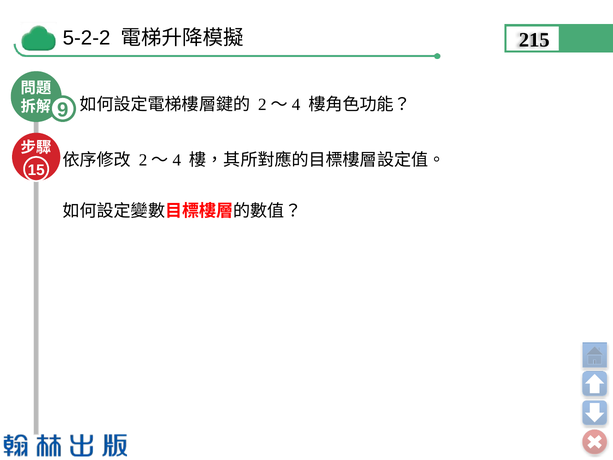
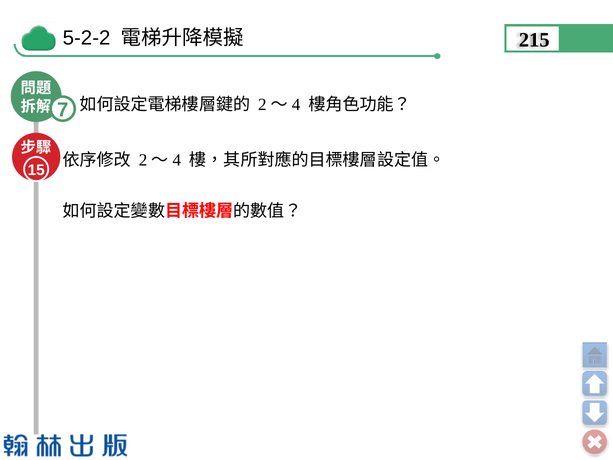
9: 9 -> 7 (63, 110)
